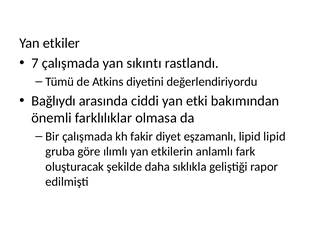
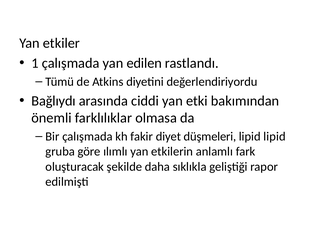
7: 7 -> 1 (35, 63)
sıkıntı: sıkıntı -> edilen (144, 63)
eşzamanlı: eşzamanlı -> düşmeleri (210, 136)
